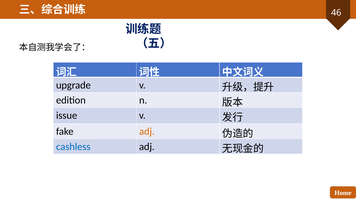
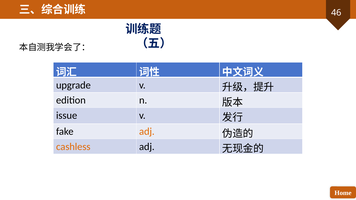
cashless colour: blue -> orange (73, 147)
